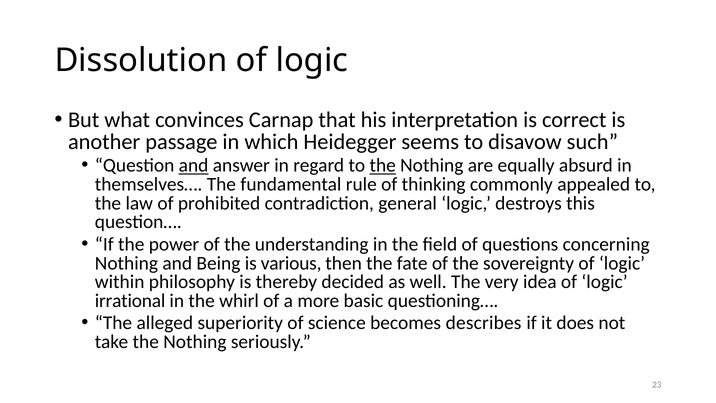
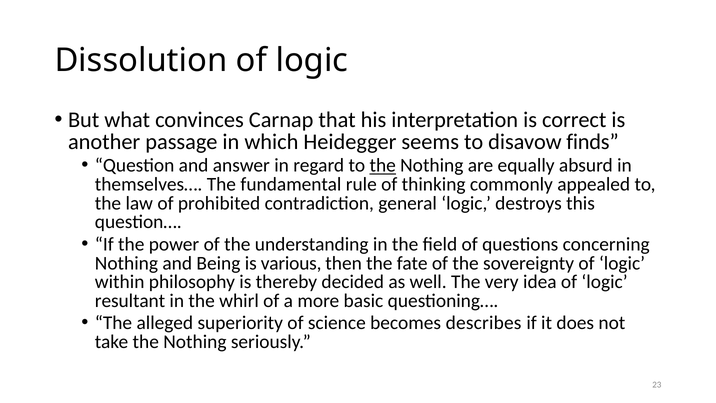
such: such -> finds (593, 142)
and underline: present -> none (194, 165)
irrational: irrational -> resultant (130, 301)
